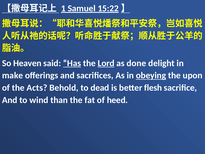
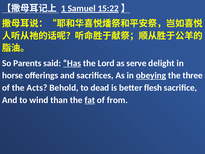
Heaven: Heaven -> Parents (27, 63)
Lord underline: present -> none (106, 63)
done: done -> serve (136, 63)
make: make -> horse (13, 75)
upon: upon -> three (193, 75)
fat underline: none -> present (90, 100)
heed: heed -> from (117, 100)
